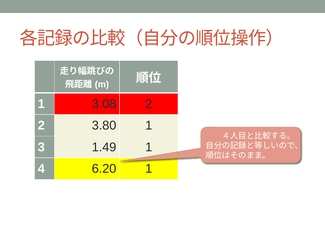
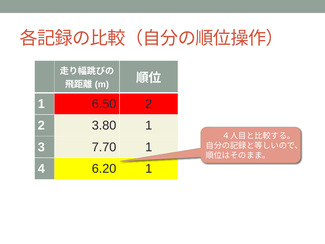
3.08: 3.08 -> 6.50 (104, 104)
1.49: 1.49 -> 7.70 (104, 147)
